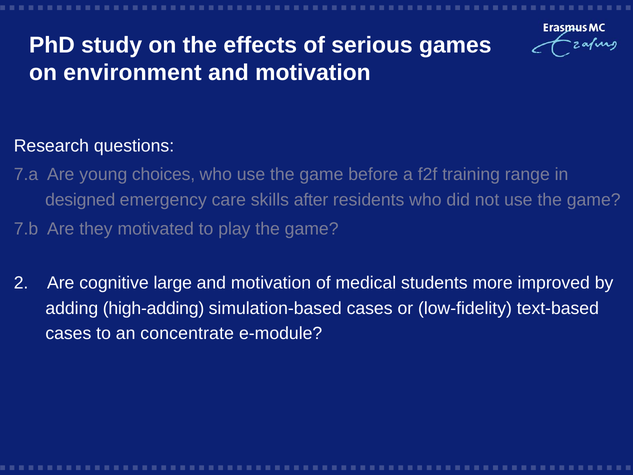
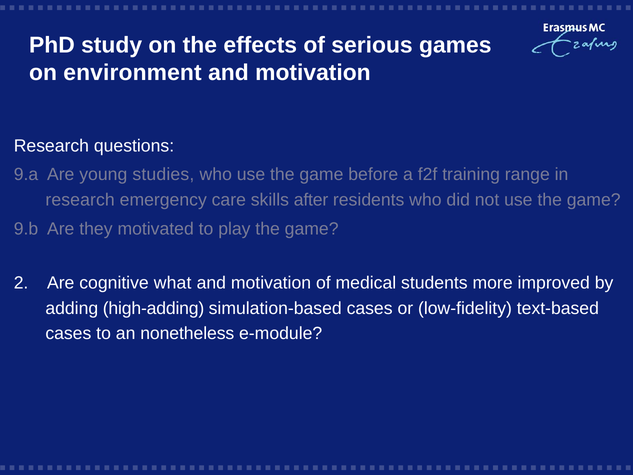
7.a: 7.a -> 9.a (26, 175)
choices: choices -> studies (163, 175)
designed: designed -> research (80, 200)
7.b: 7.b -> 9.b (26, 229)
large: large -> what (173, 283)
concentrate: concentrate -> nonetheless (187, 333)
